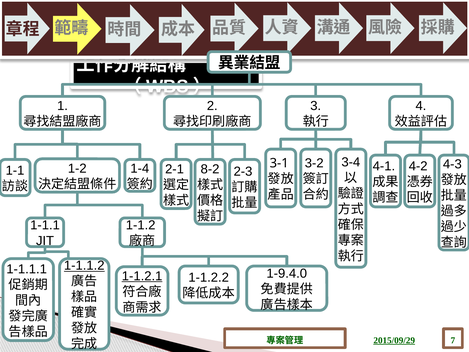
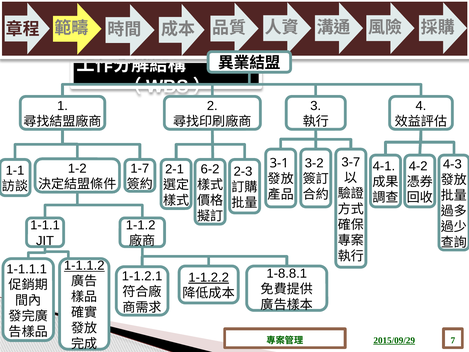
3-4: 3-4 -> 3-7 (351, 162)
1-4: 1-4 -> 1-7 (140, 168)
8-2: 8-2 -> 6-2 (210, 169)
1-9.4.0: 1-9.4.0 -> 1-8.8.1 (287, 273)
1-1.2.1 underline: present -> none (142, 276)
1-1.2.2 underline: none -> present (209, 277)
